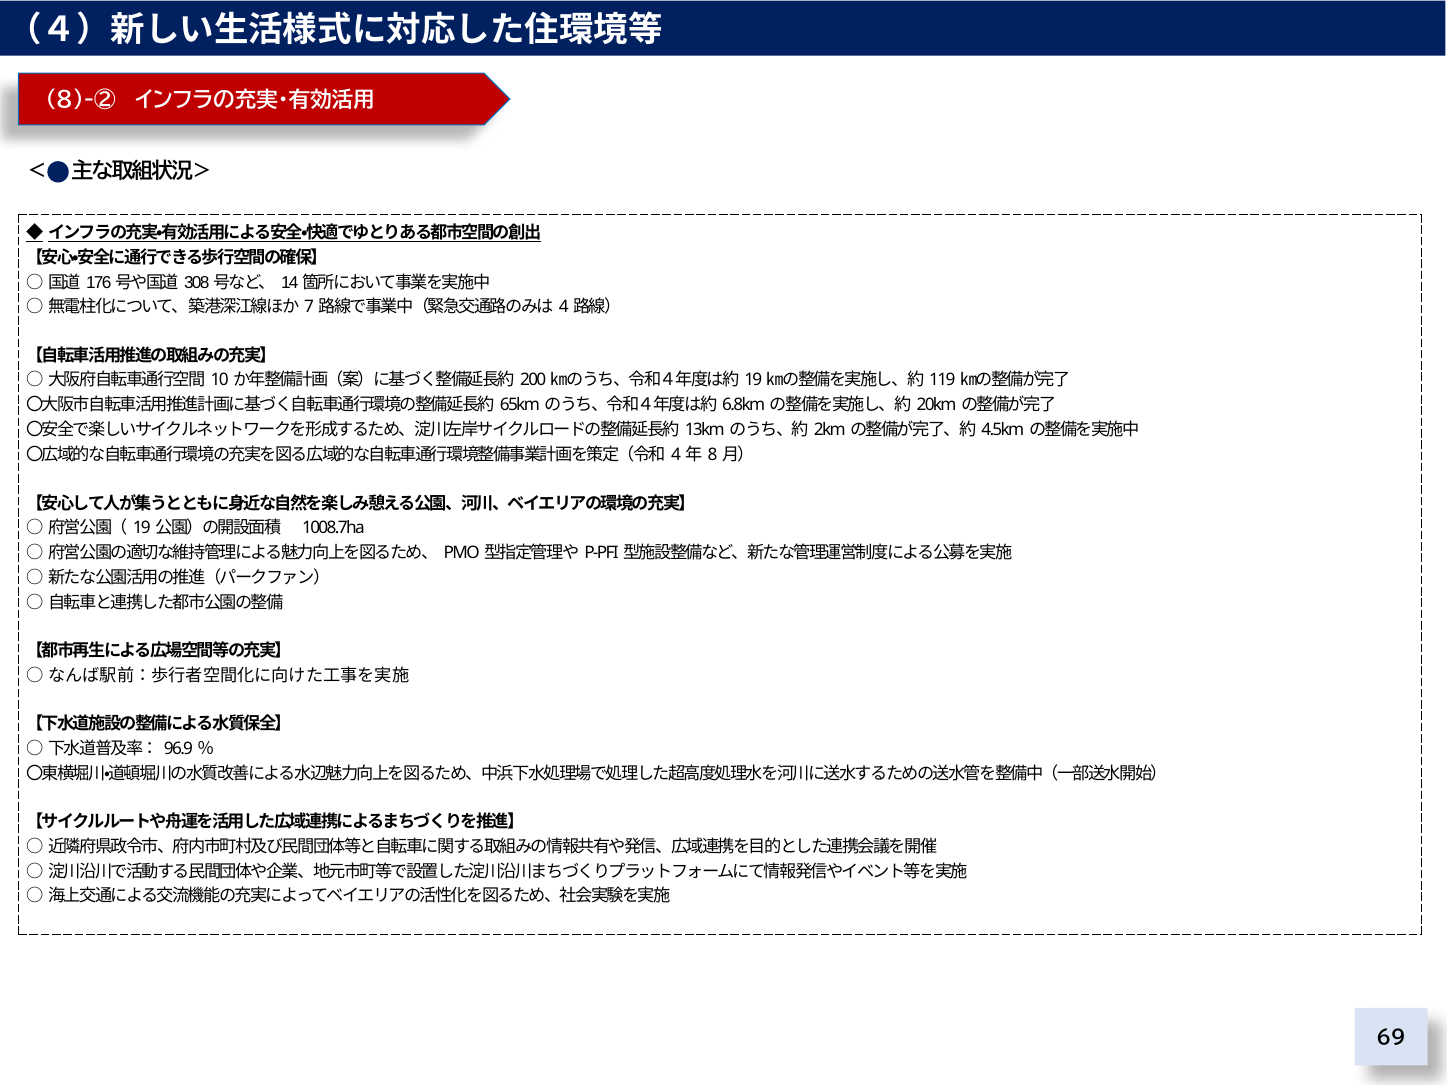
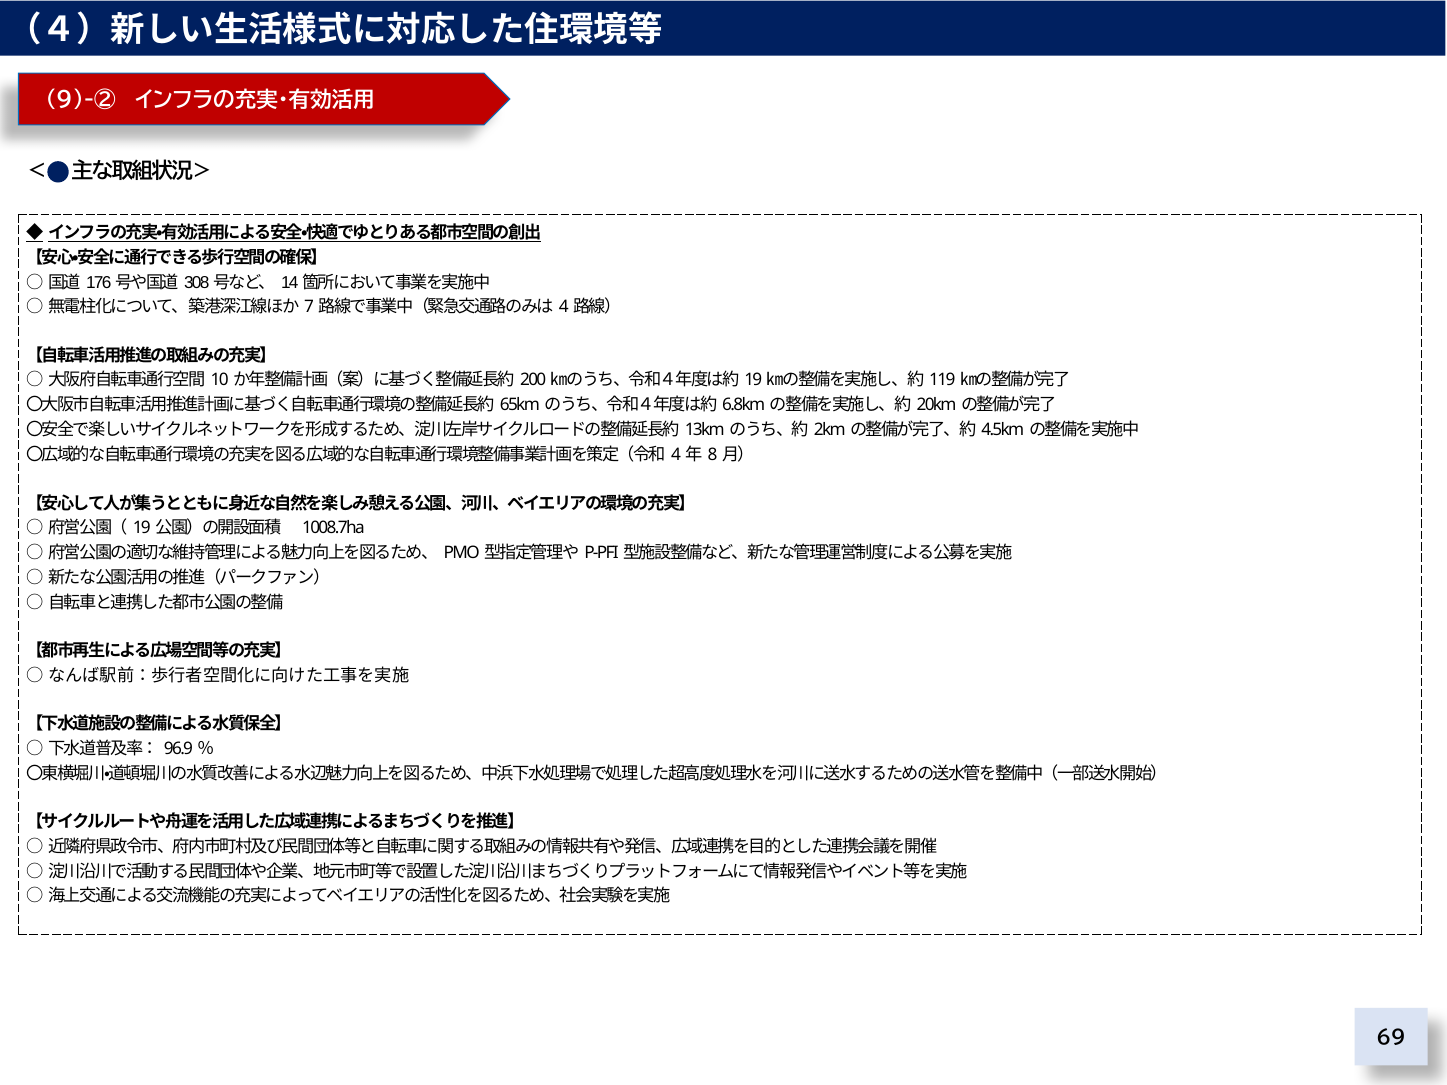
8)-②: 8)-② -> 9)-② (81, 101)
